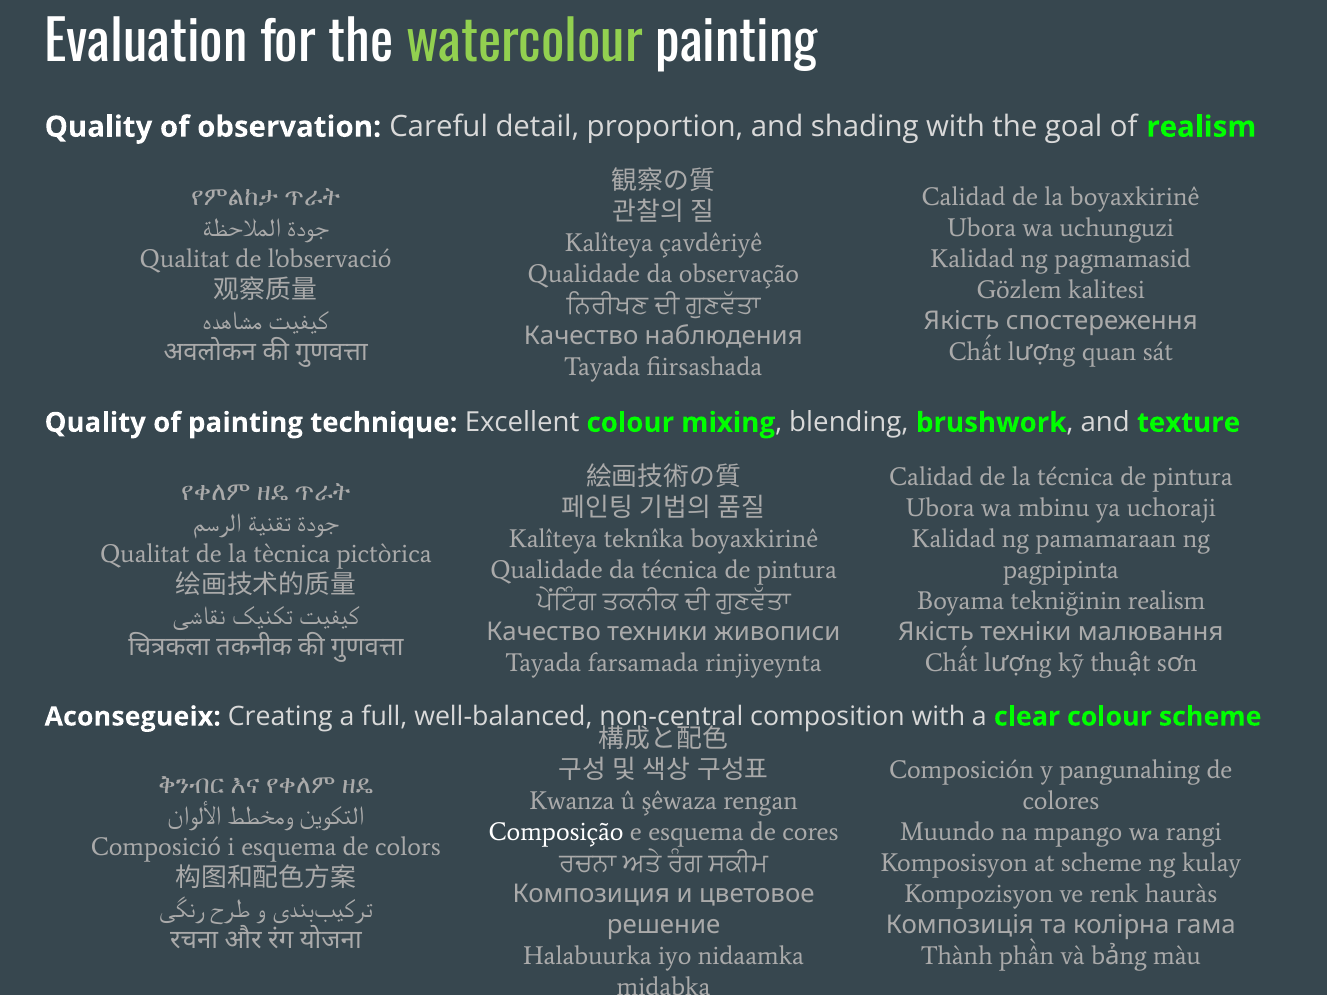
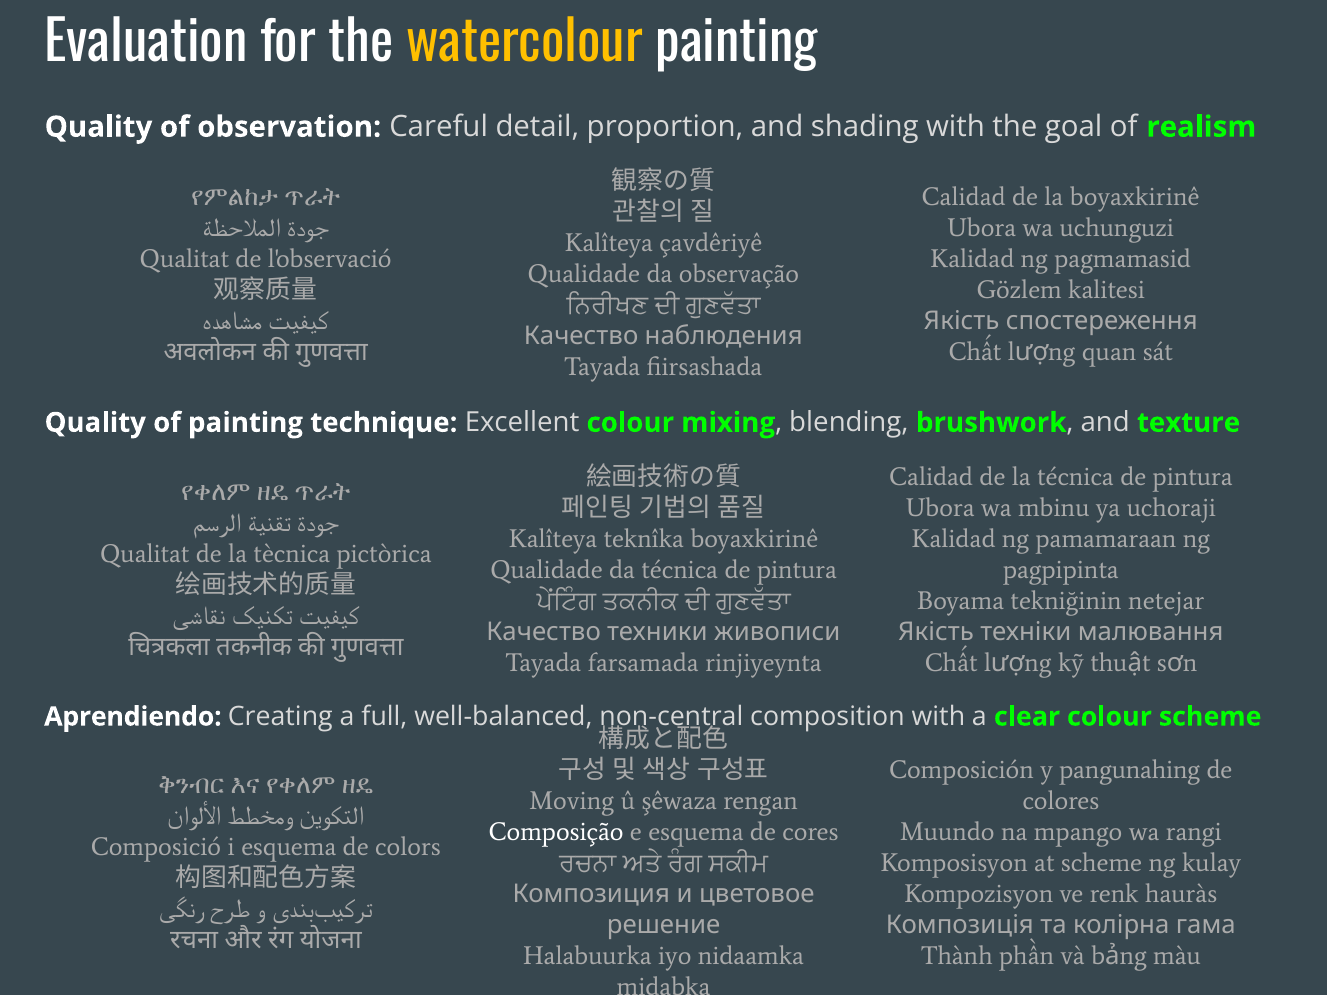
watercolour colour: light green -> yellow (525, 43)
tekniğinin realism: realism -> netejar (1166, 601)
Aconsegueix: Aconsegueix -> Aprendiendo (133, 717)
Kwanza: Kwanza -> Moving (572, 801)
